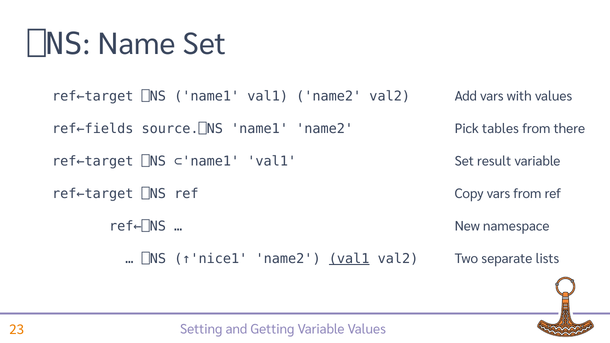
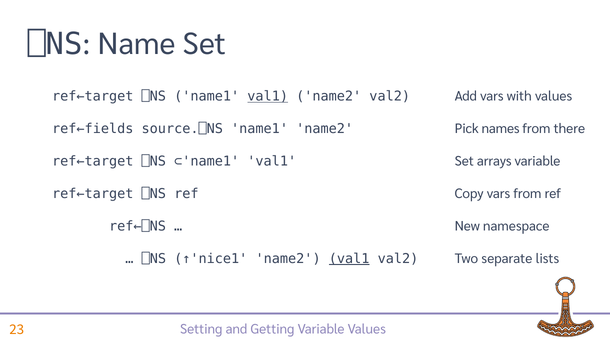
val1 underline: none -> present (268, 96)
tables: tables -> names (501, 129)
result: result -> arrays (494, 161)
